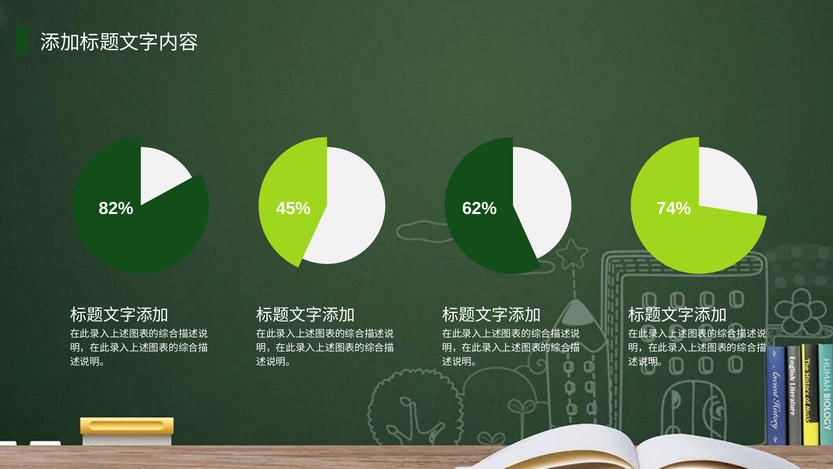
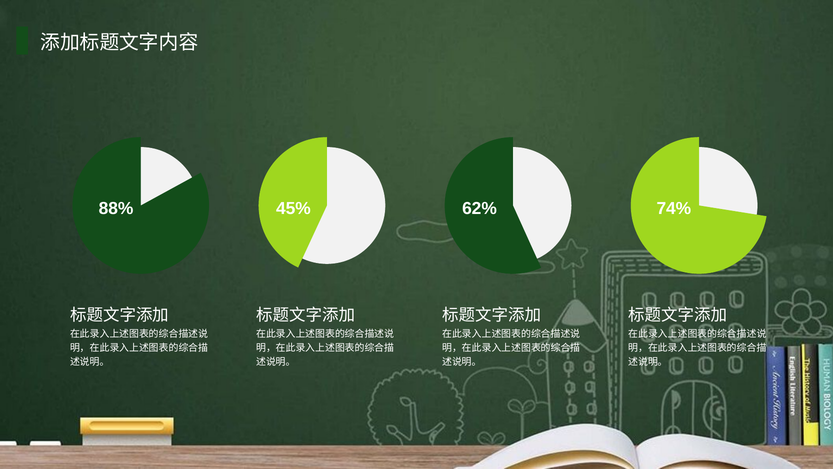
82%: 82% -> 88% (116, 208)
